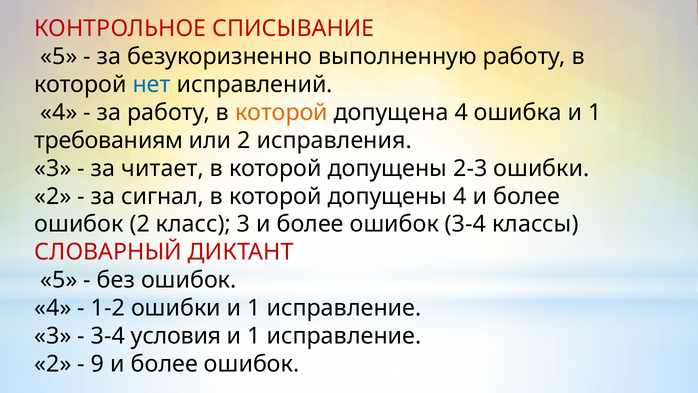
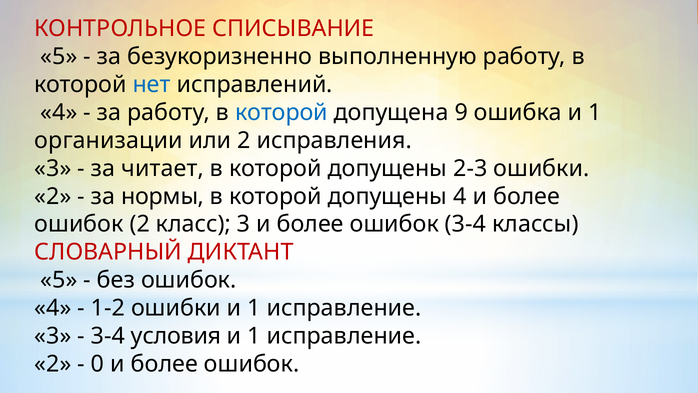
которой colour: orange -> blue (281, 112)
допущена 4: 4 -> 9 (461, 112)
требованиям: требованиям -> организации (108, 140)
сигнал: сигнал -> нормы (163, 196)
9: 9 -> 0 (98, 364)
